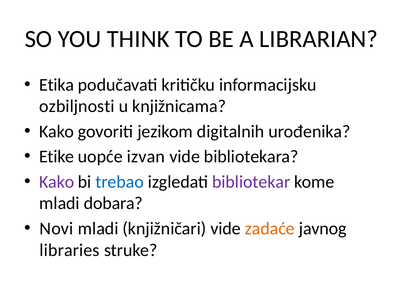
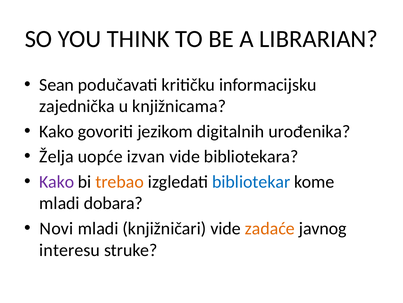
Etika: Etika -> Sean (57, 85)
ozbiljnosti: ozbiljnosti -> zajednička (77, 106)
Etike: Etike -> Želja (57, 156)
trebao colour: blue -> orange (120, 181)
bibliotekar colour: purple -> blue (251, 181)
libraries: libraries -> interesu (70, 250)
